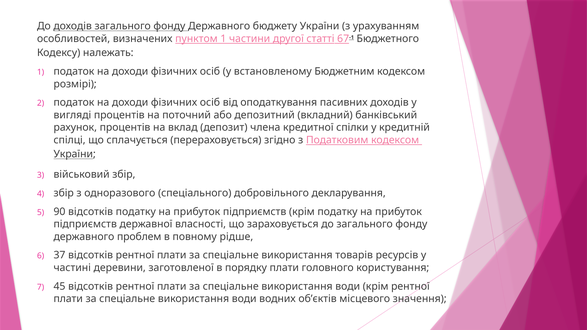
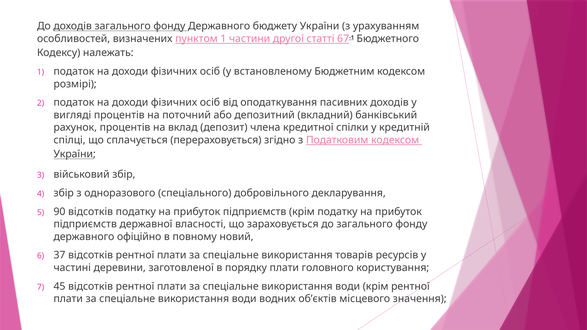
проблем: проблем -> офіційно (139, 237)
рідше: рідше -> новий (236, 237)
